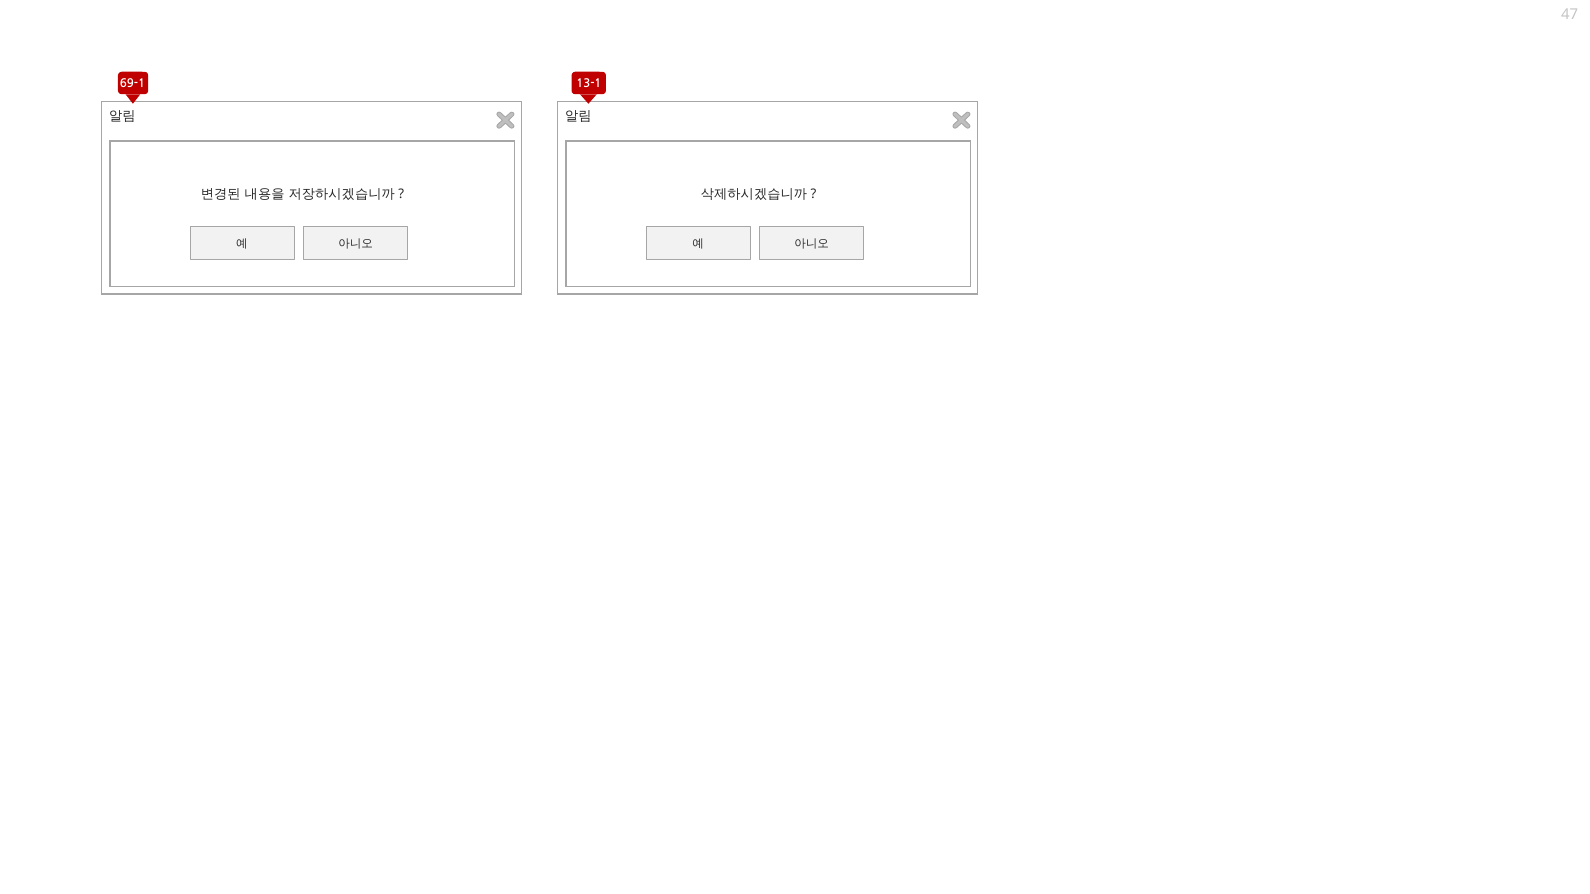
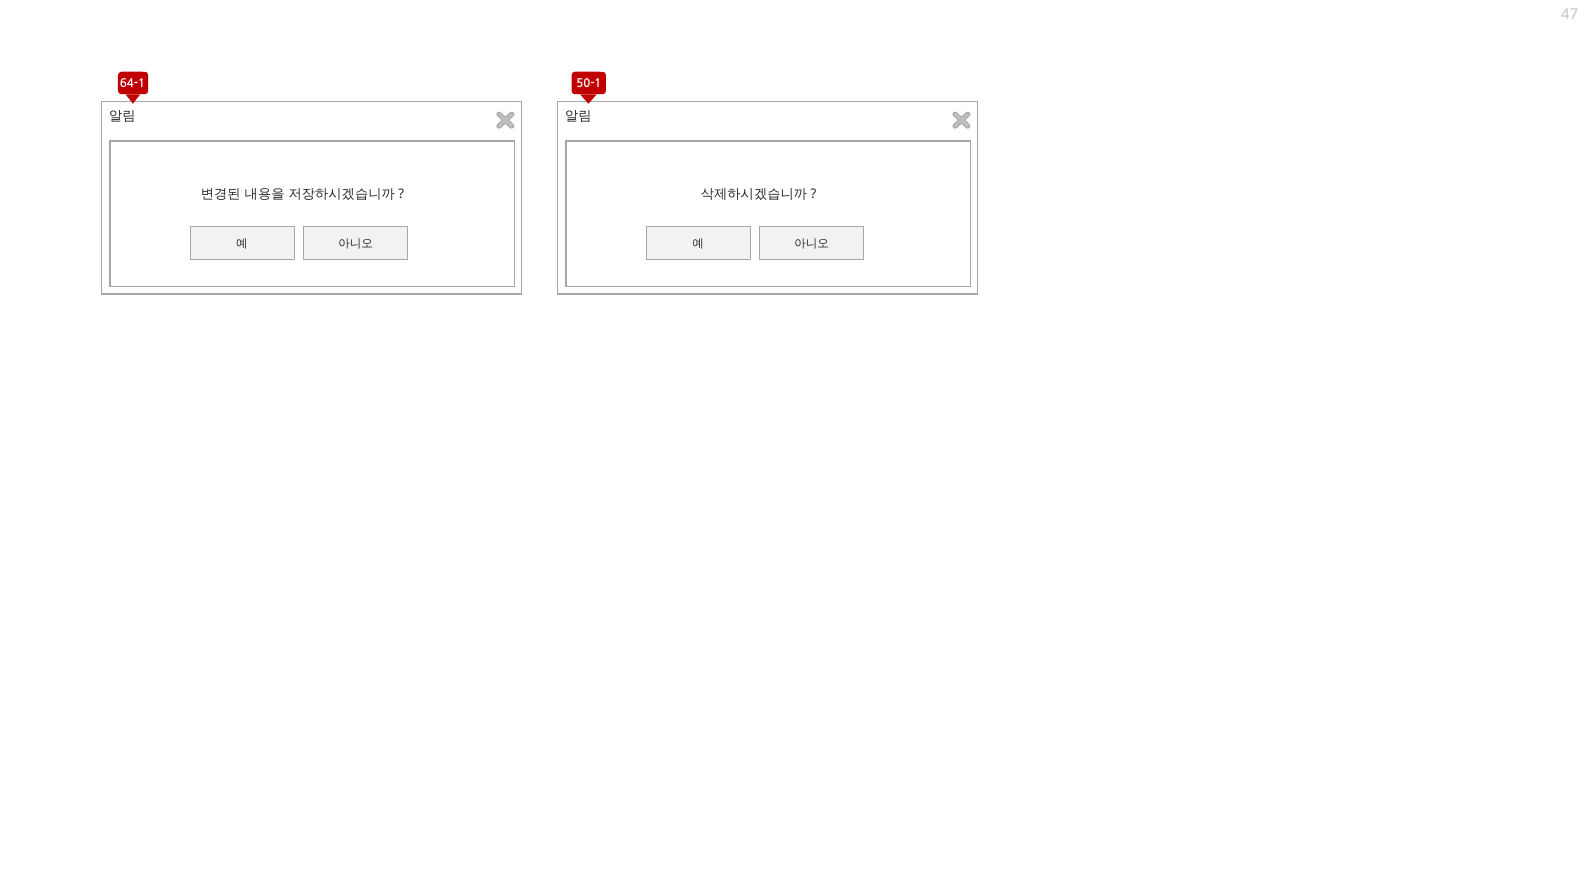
69-1: 69-1 -> 64-1 (133, 84)
13-1: 13-1 -> 50-1 (589, 84)
